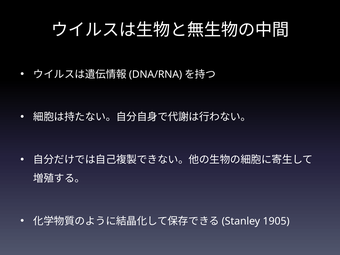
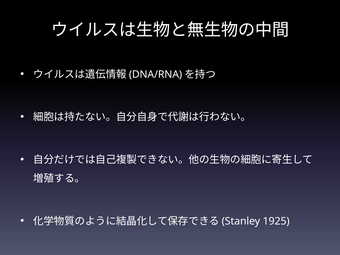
1905: 1905 -> 1925 (276, 221)
